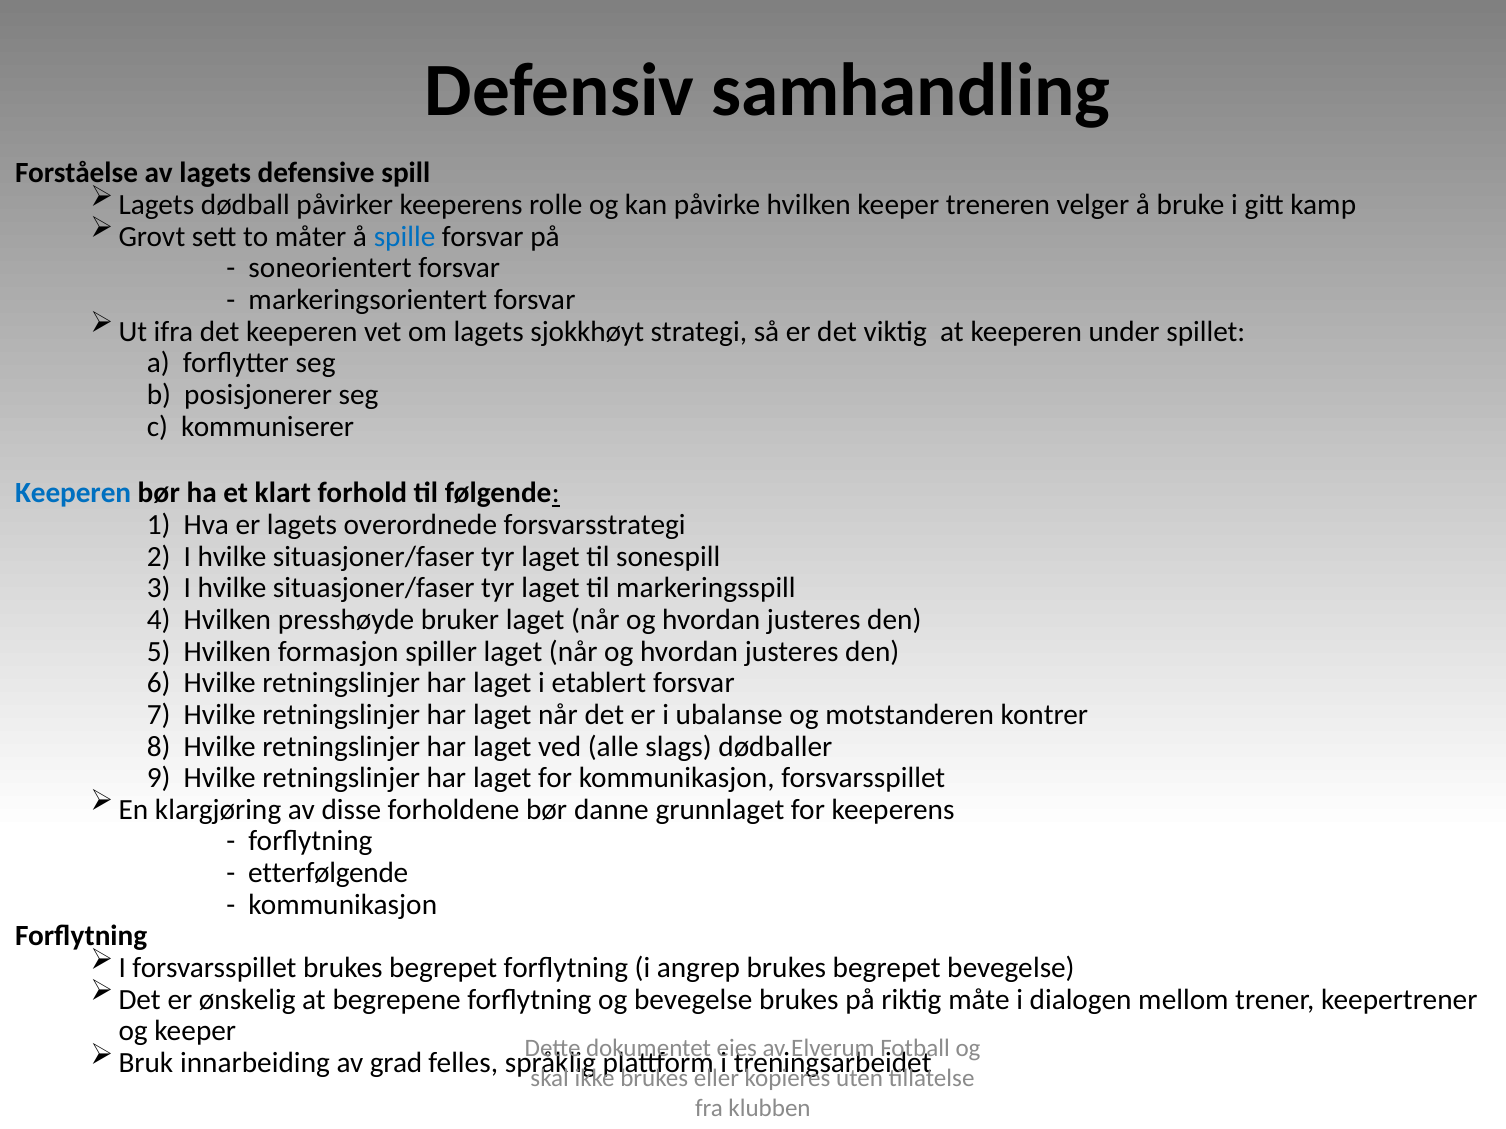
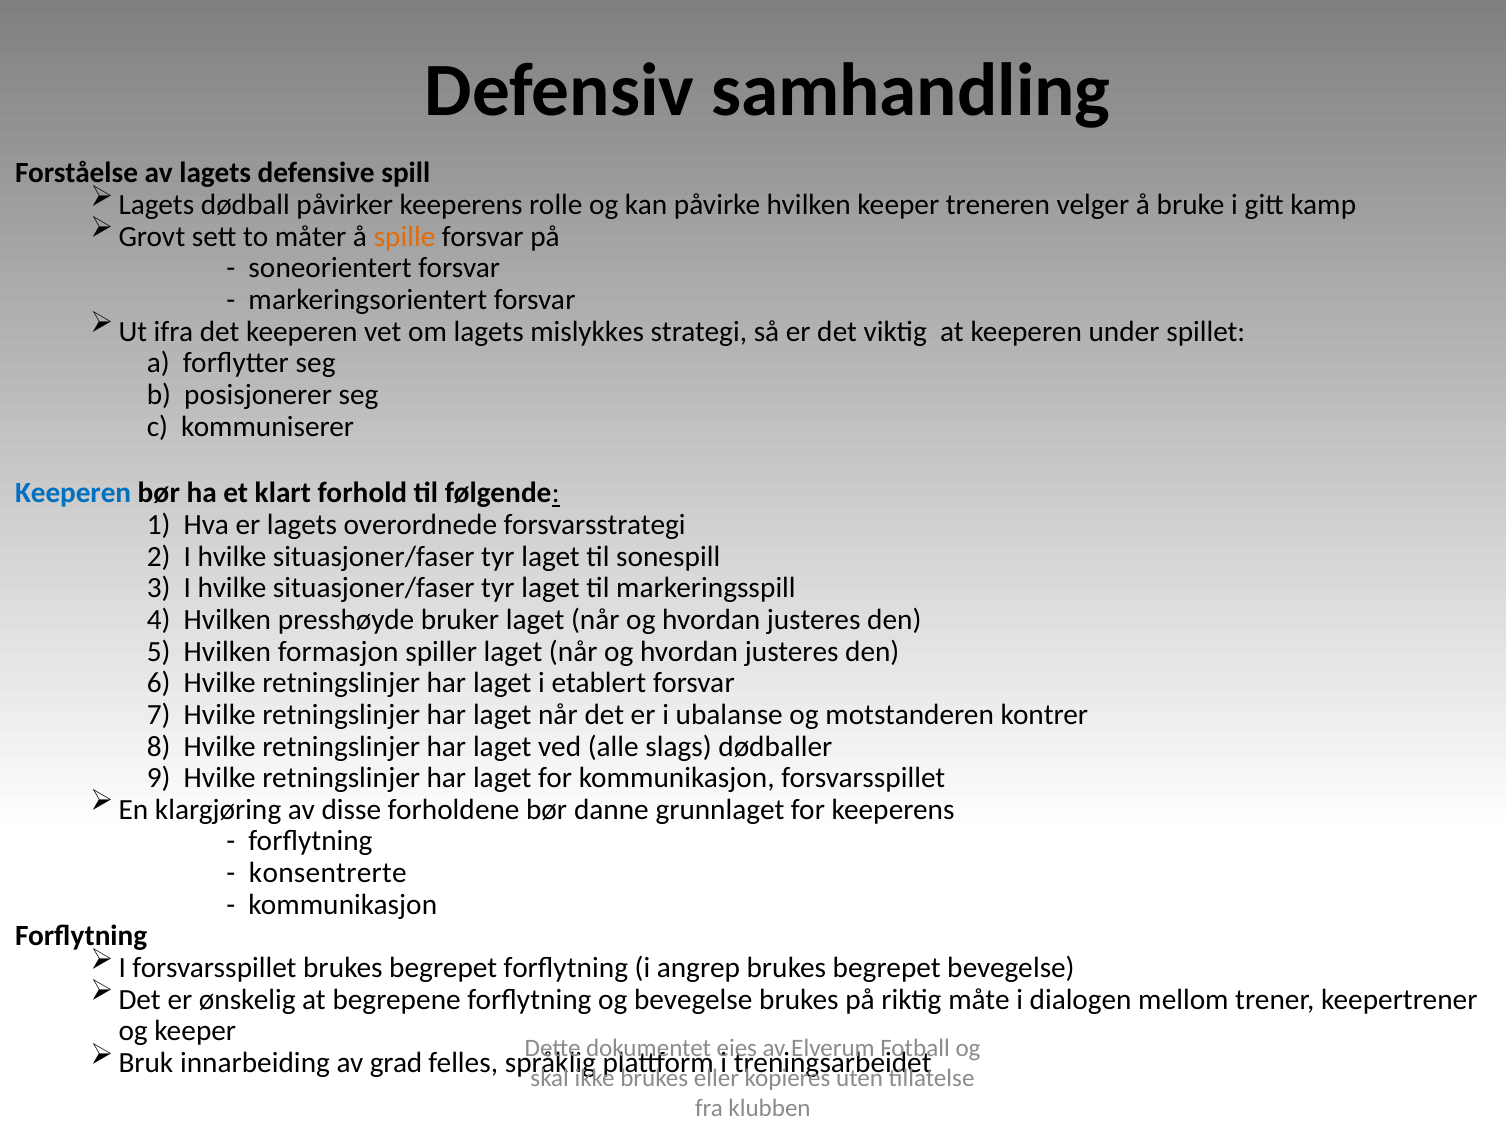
spille colour: blue -> orange (405, 237)
sjokkhøyt: sjokkhøyt -> mislykkes (587, 332)
etterfølgende: etterfølgende -> konsentrerte (328, 873)
